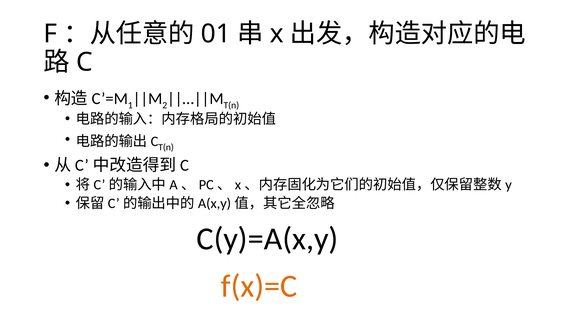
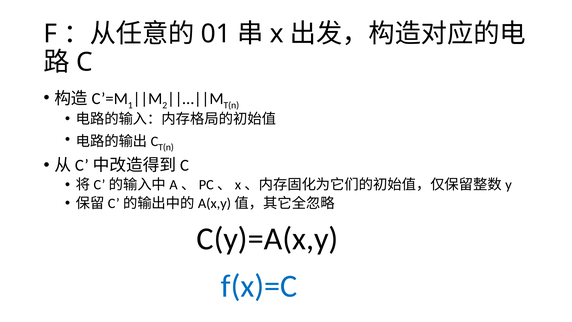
f(x)=C colour: orange -> blue (259, 286)
